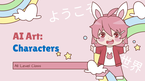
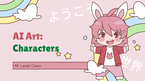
Characters colour: blue -> green (36, 49)
